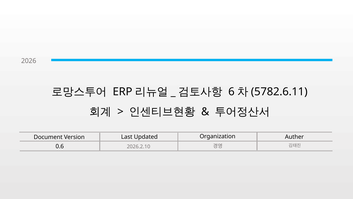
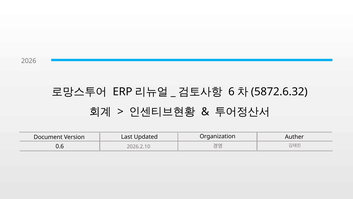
5782.6.11: 5782.6.11 -> 5872.6.32 (279, 92)
